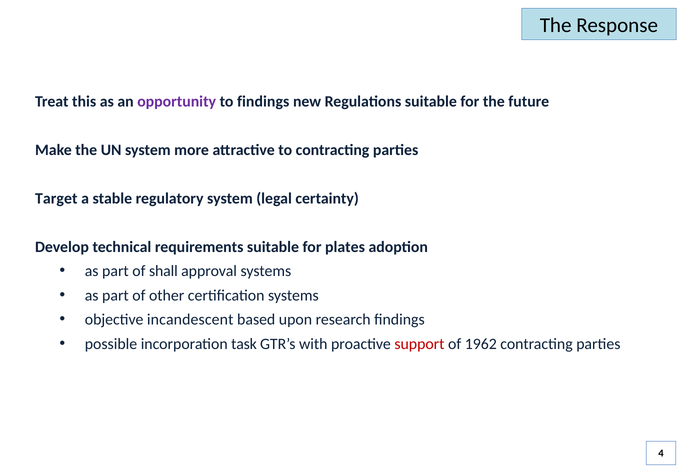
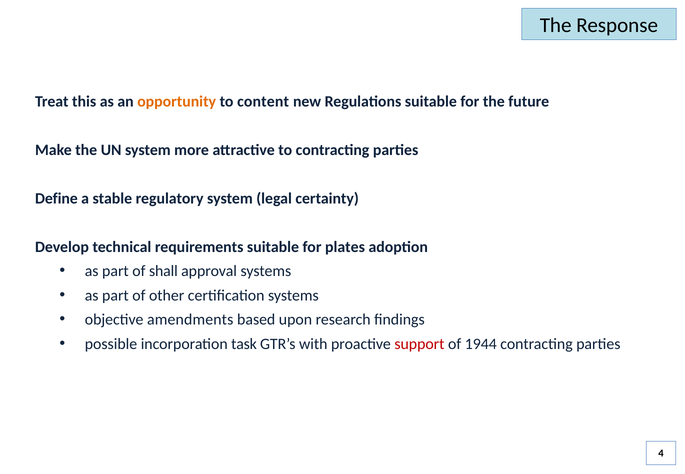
opportunity colour: purple -> orange (177, 102)
to findings: findings -> content (263, 102)
Target: Target -> Define (56, 198)
incandescent: incandescent -> amendments (190, 320)
1962: 1962 -> 1944 (481, 344)
